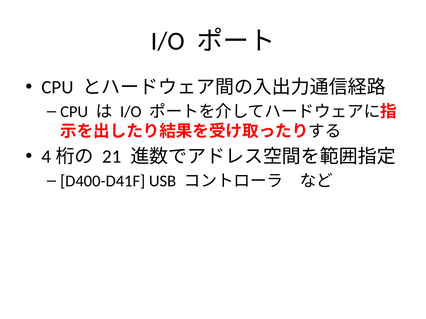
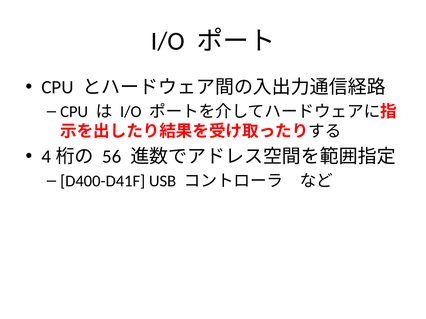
21: 21 -> 56 (112, 157)
